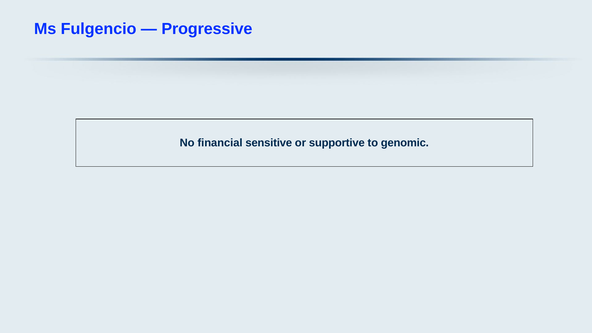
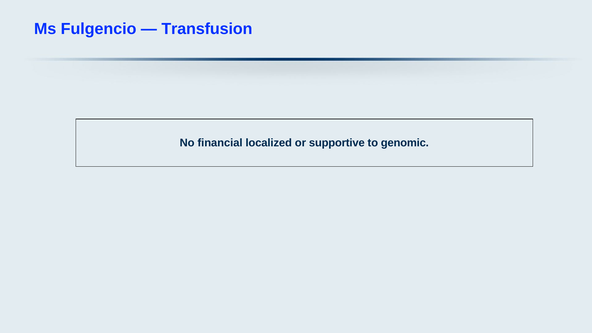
Progressive: Progressive -> Transfusion (207, 29)
sensitive: sensitive -> localized (269, 143)
